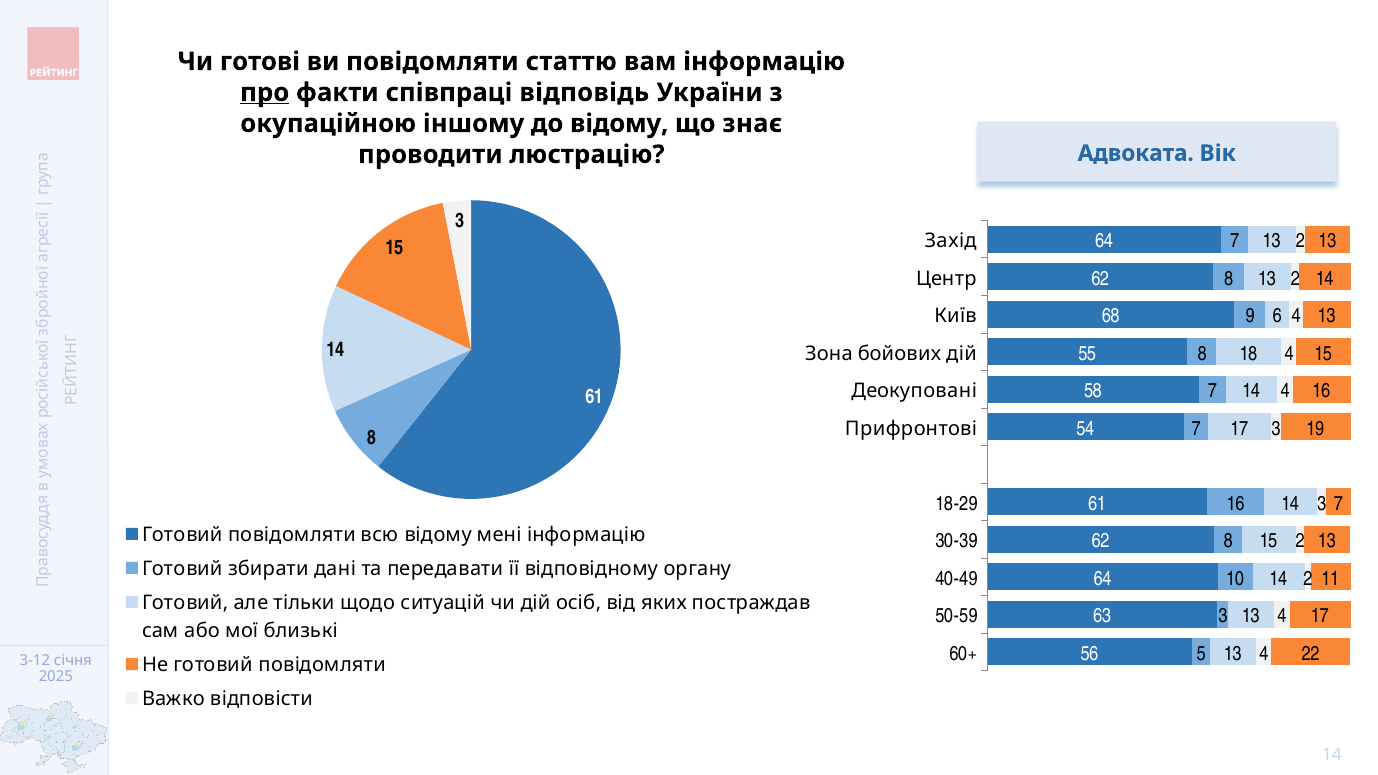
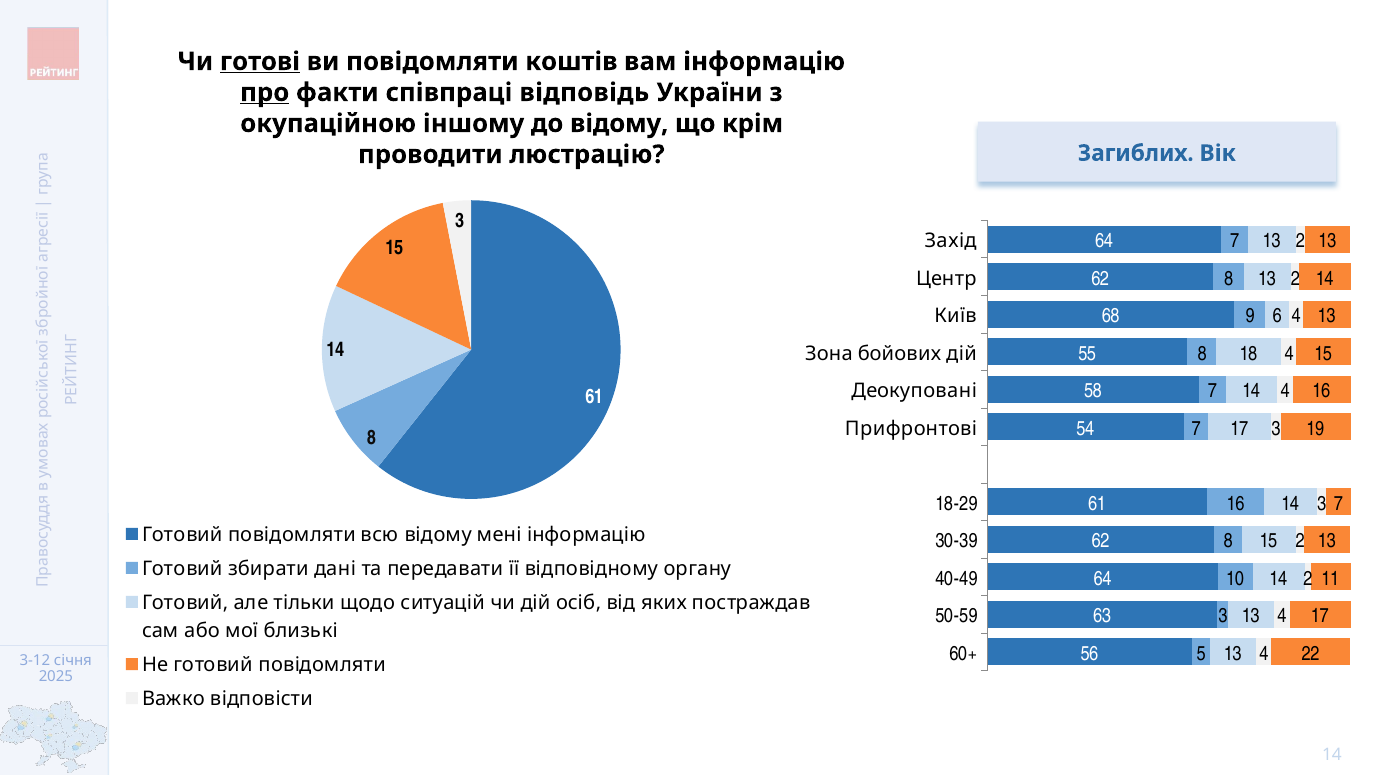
готові underline: none -> present (260, 61)
статтю: статтю -> коштів (571, 61)
знає: знає -> крім (753, 124)
Адвоката: Адвоката -> Загиблих (1136, 153)
